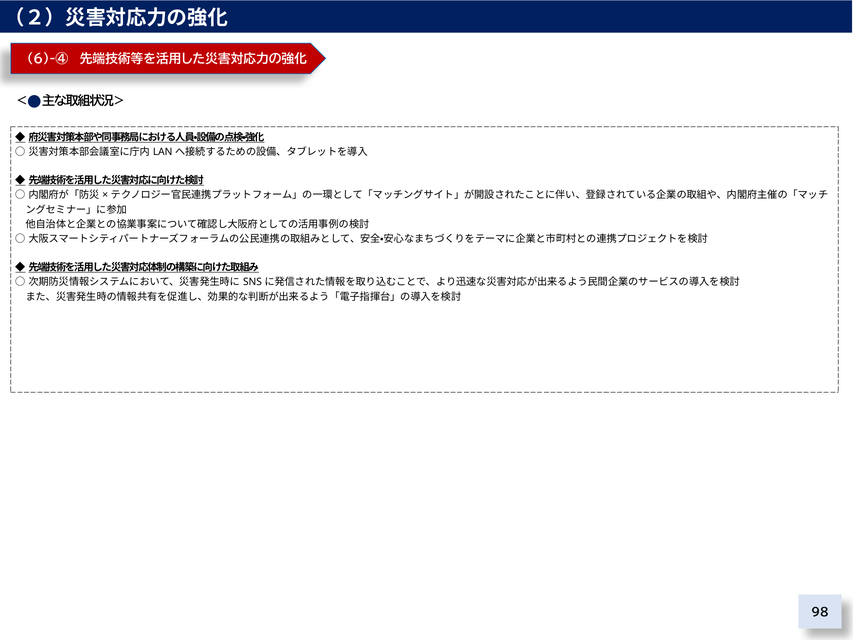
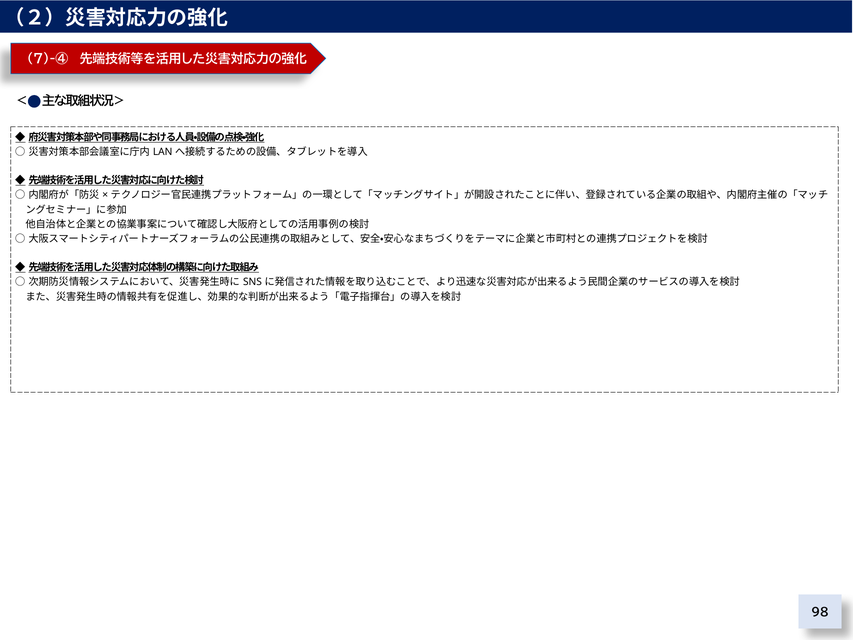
6)-④: 6)-④ -> 7)-④ (48, 59)
